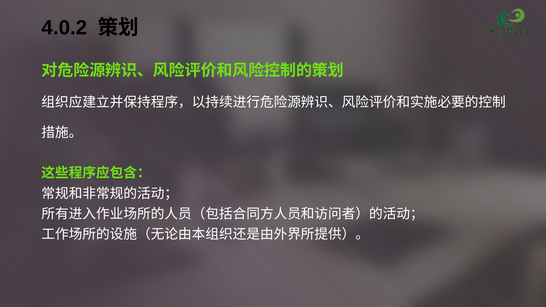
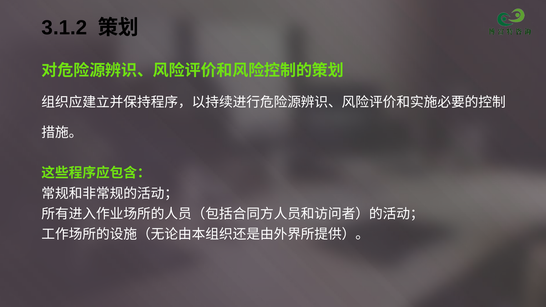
4.0.2: 4.0.2 -> 3.1.2 (64, 28)
